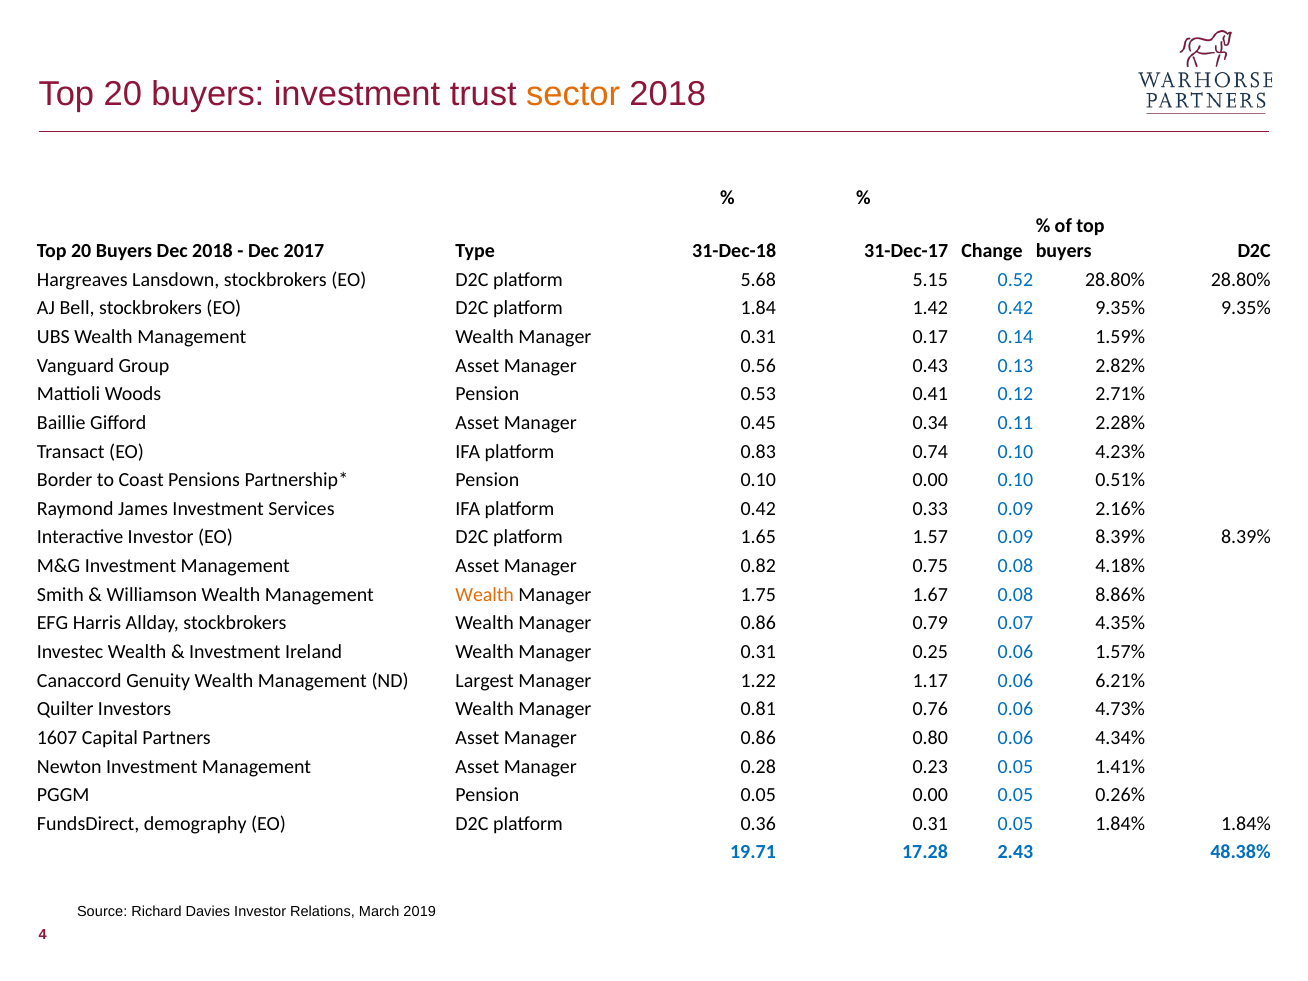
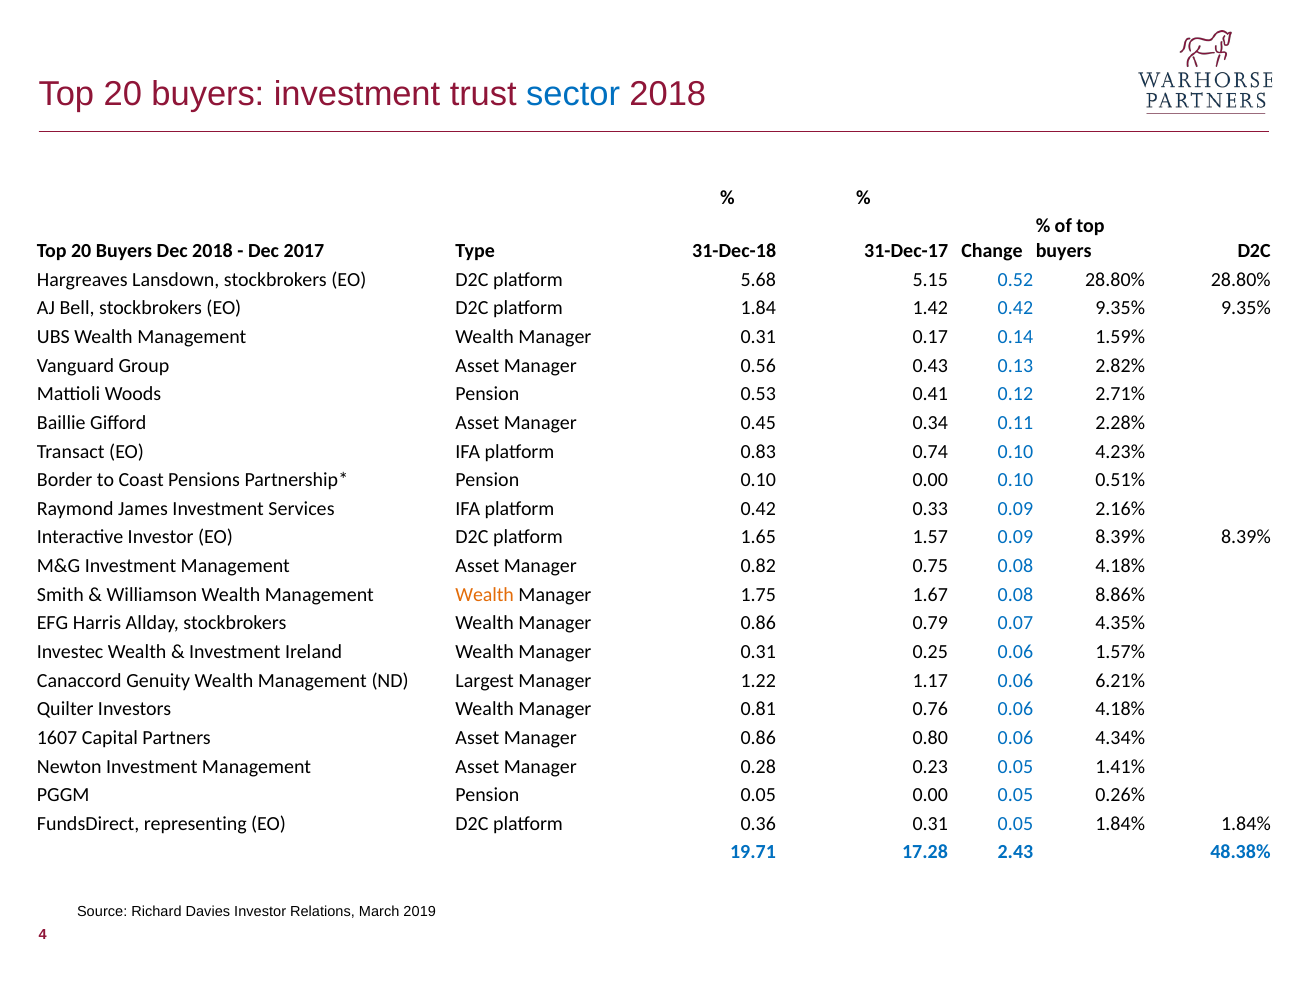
sector colour: orange -> blue (573, 94)
0.06 4.73%: 4.73% -> 4.18% (1120, 709)
demography: demography -> representing (195, 824)
